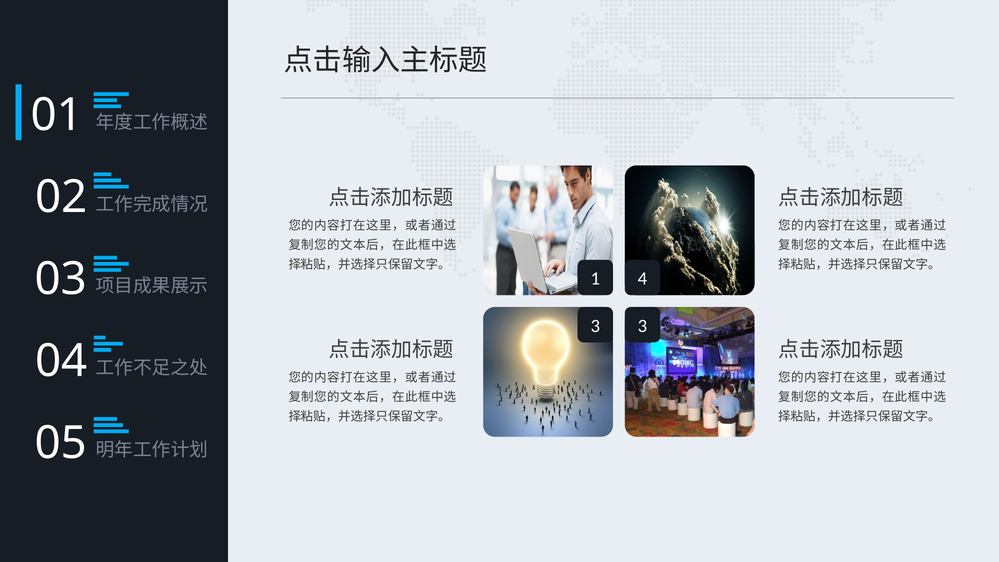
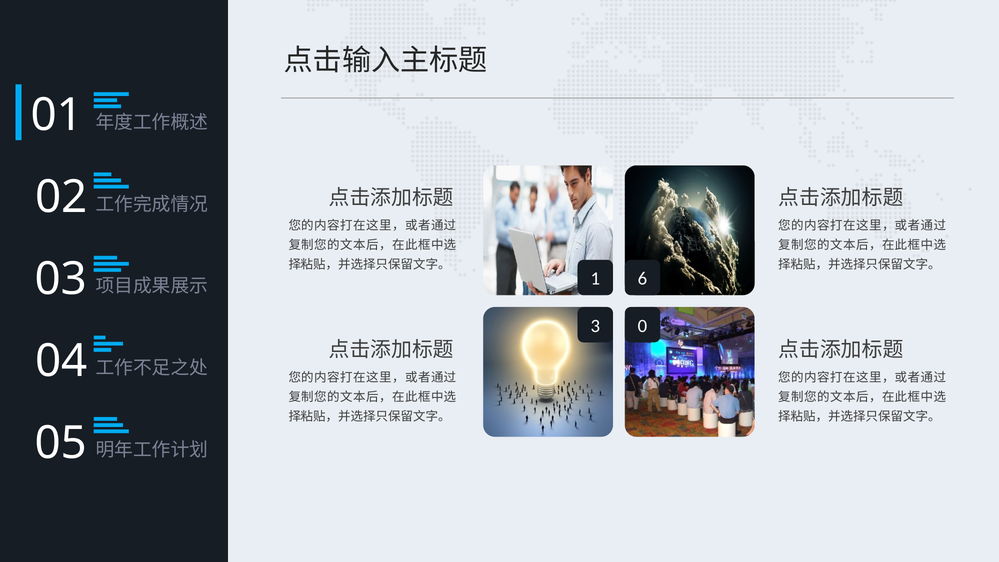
4: 4 -> 6 (642, 279)
3 3: 3 -> 0 (642, 326)
